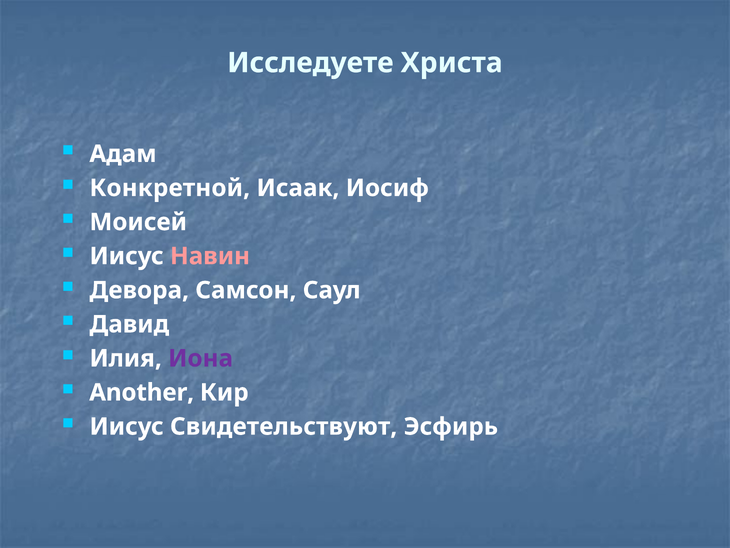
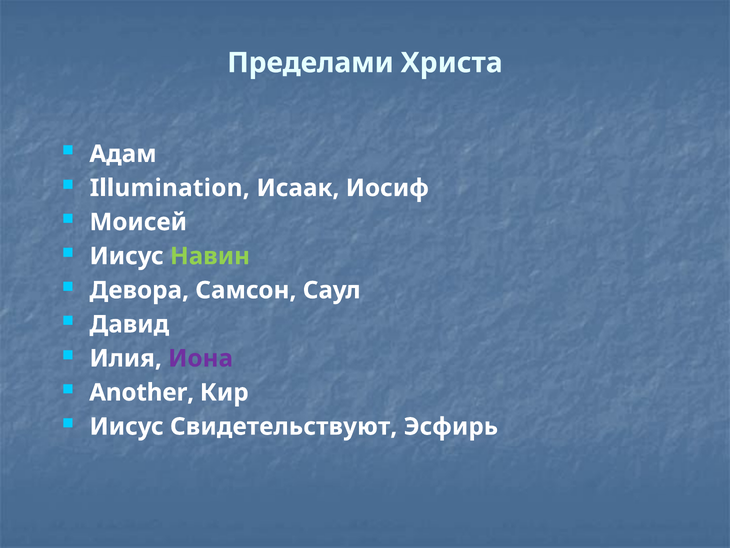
Исследуете: Исследуете -> Пределами (310, 63)
Конкретной: Конкретной -> Illumination (170, 188)
Навин colour: pink -> light green (210, 256)
